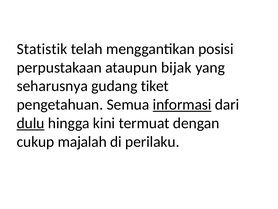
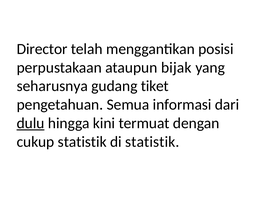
Statistik: Statistik -> Director (42, 49)
informasi underline: present -> none (182, 104)
cukup majalah: majalah -> statistik (82, 141)
di perilaku: perilaku -> statistik (152, 141)
